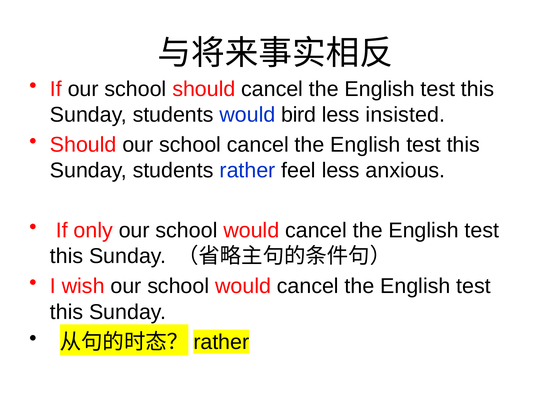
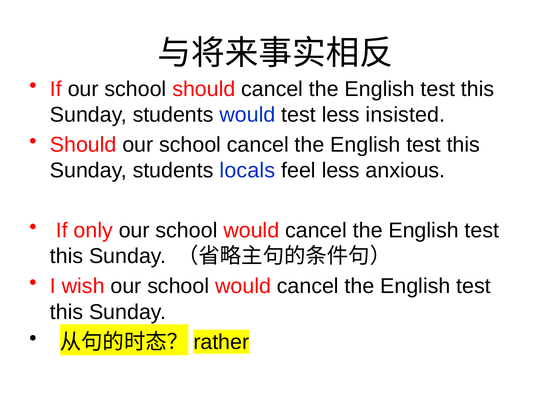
would bird: bird -> test (299, 115)
students rather: rather -> locals (247, 171)
